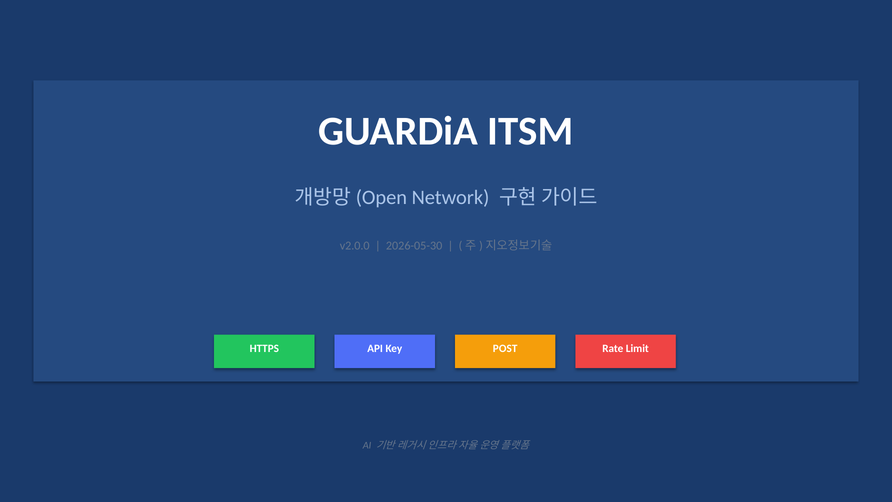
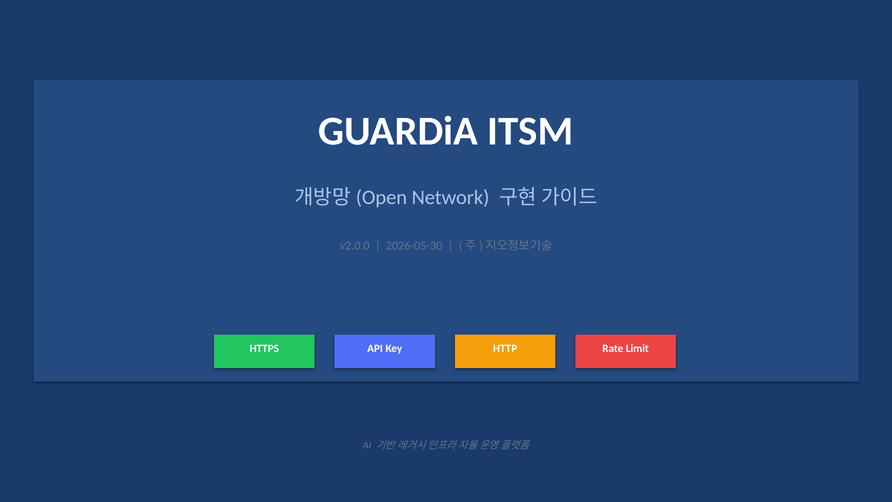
POST: POST -> HTTP (505, 349)
